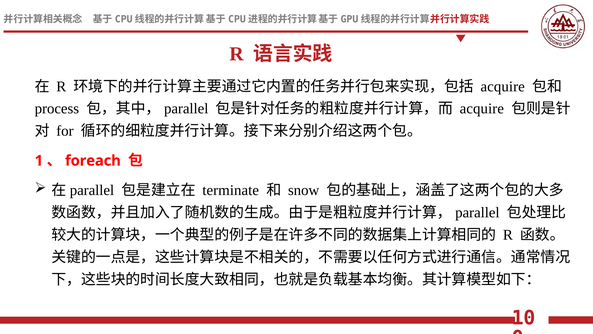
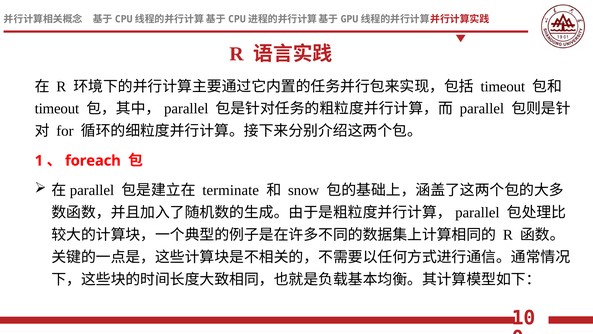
acquire: acquire -> timeout (503, 86)
process: process -> timeout (57, 109)
acquire: acquire -> parallel (482, 109)
